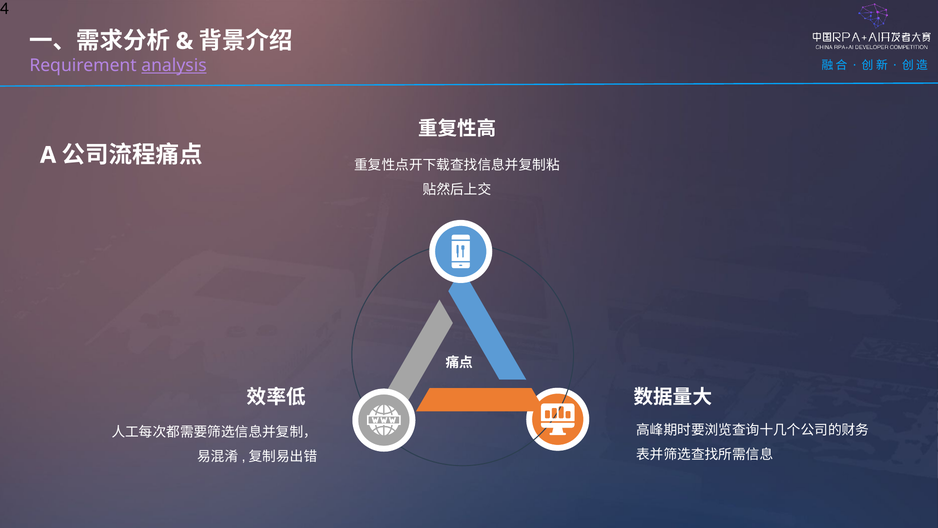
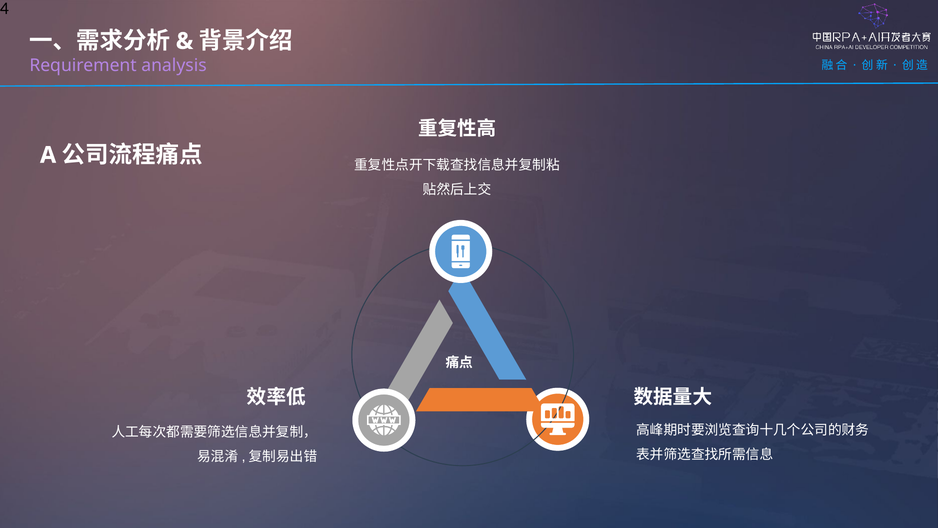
analysis underline: present -> none (174, 65)
